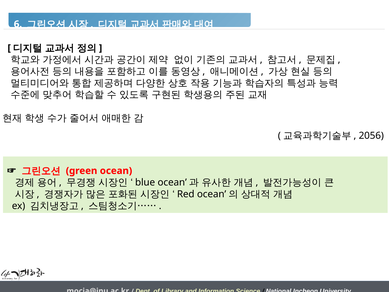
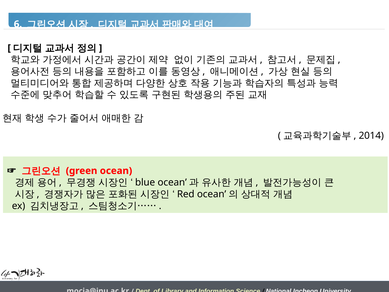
2056: 2056 -> 2014 (371, 135)
